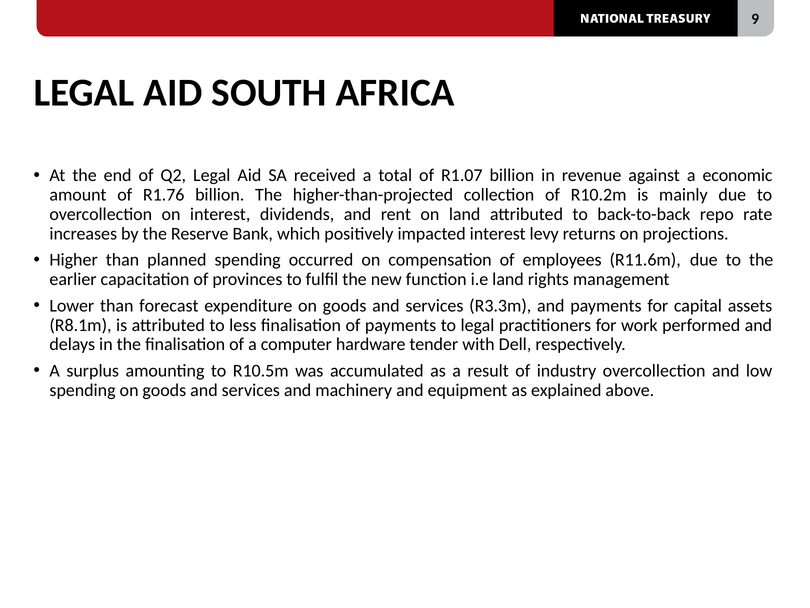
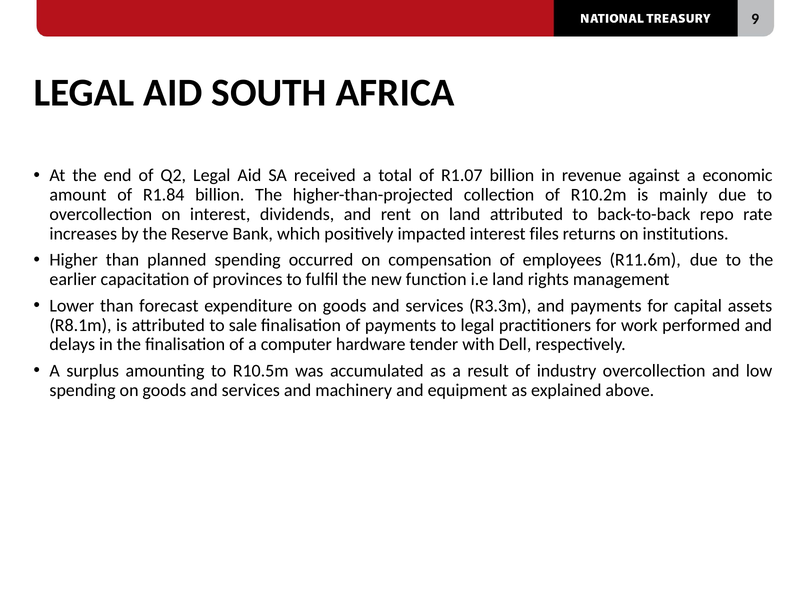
R1.76: R1.76 -> R1.84 (164, 195)
levy: levy -> files (544, 234)
projections: projections -> institutions (686, 234)
less: less -> sale (243, 325)
